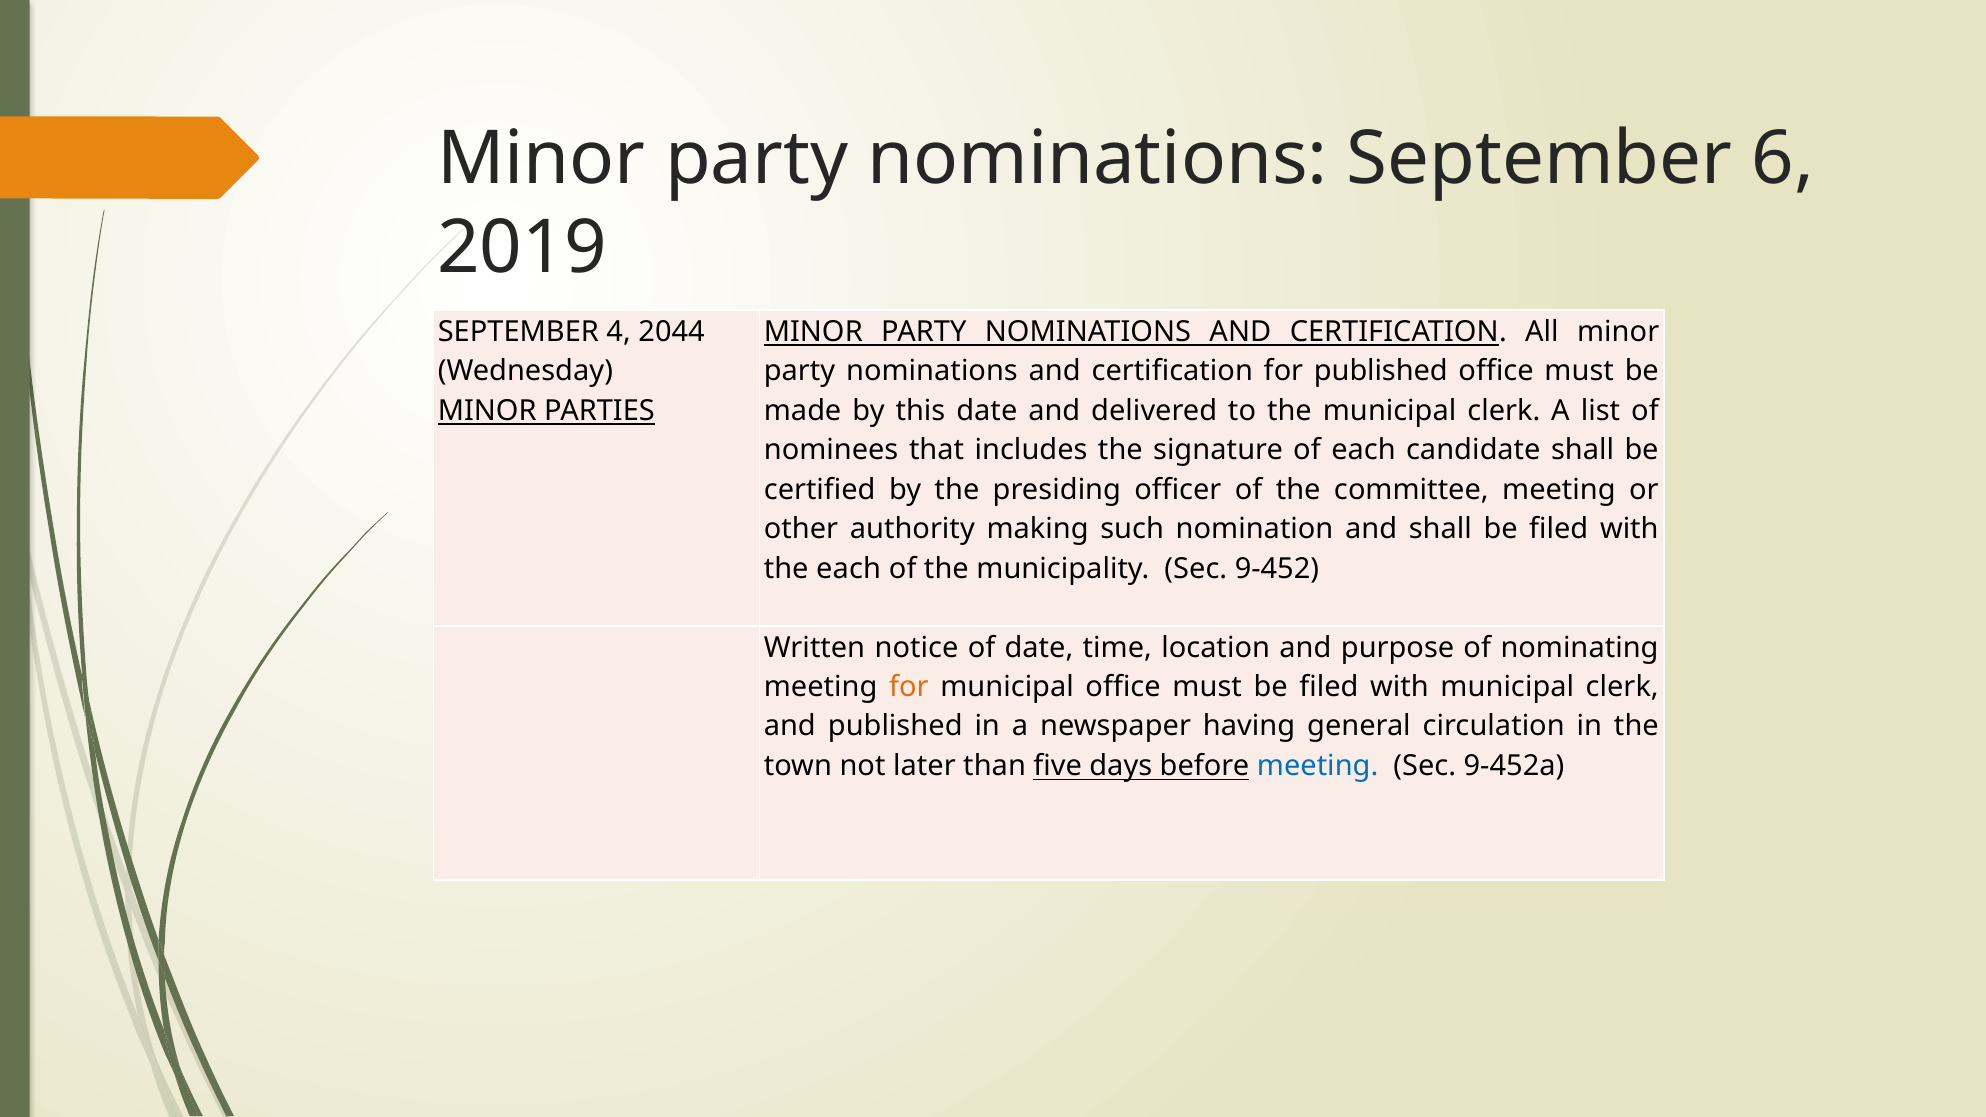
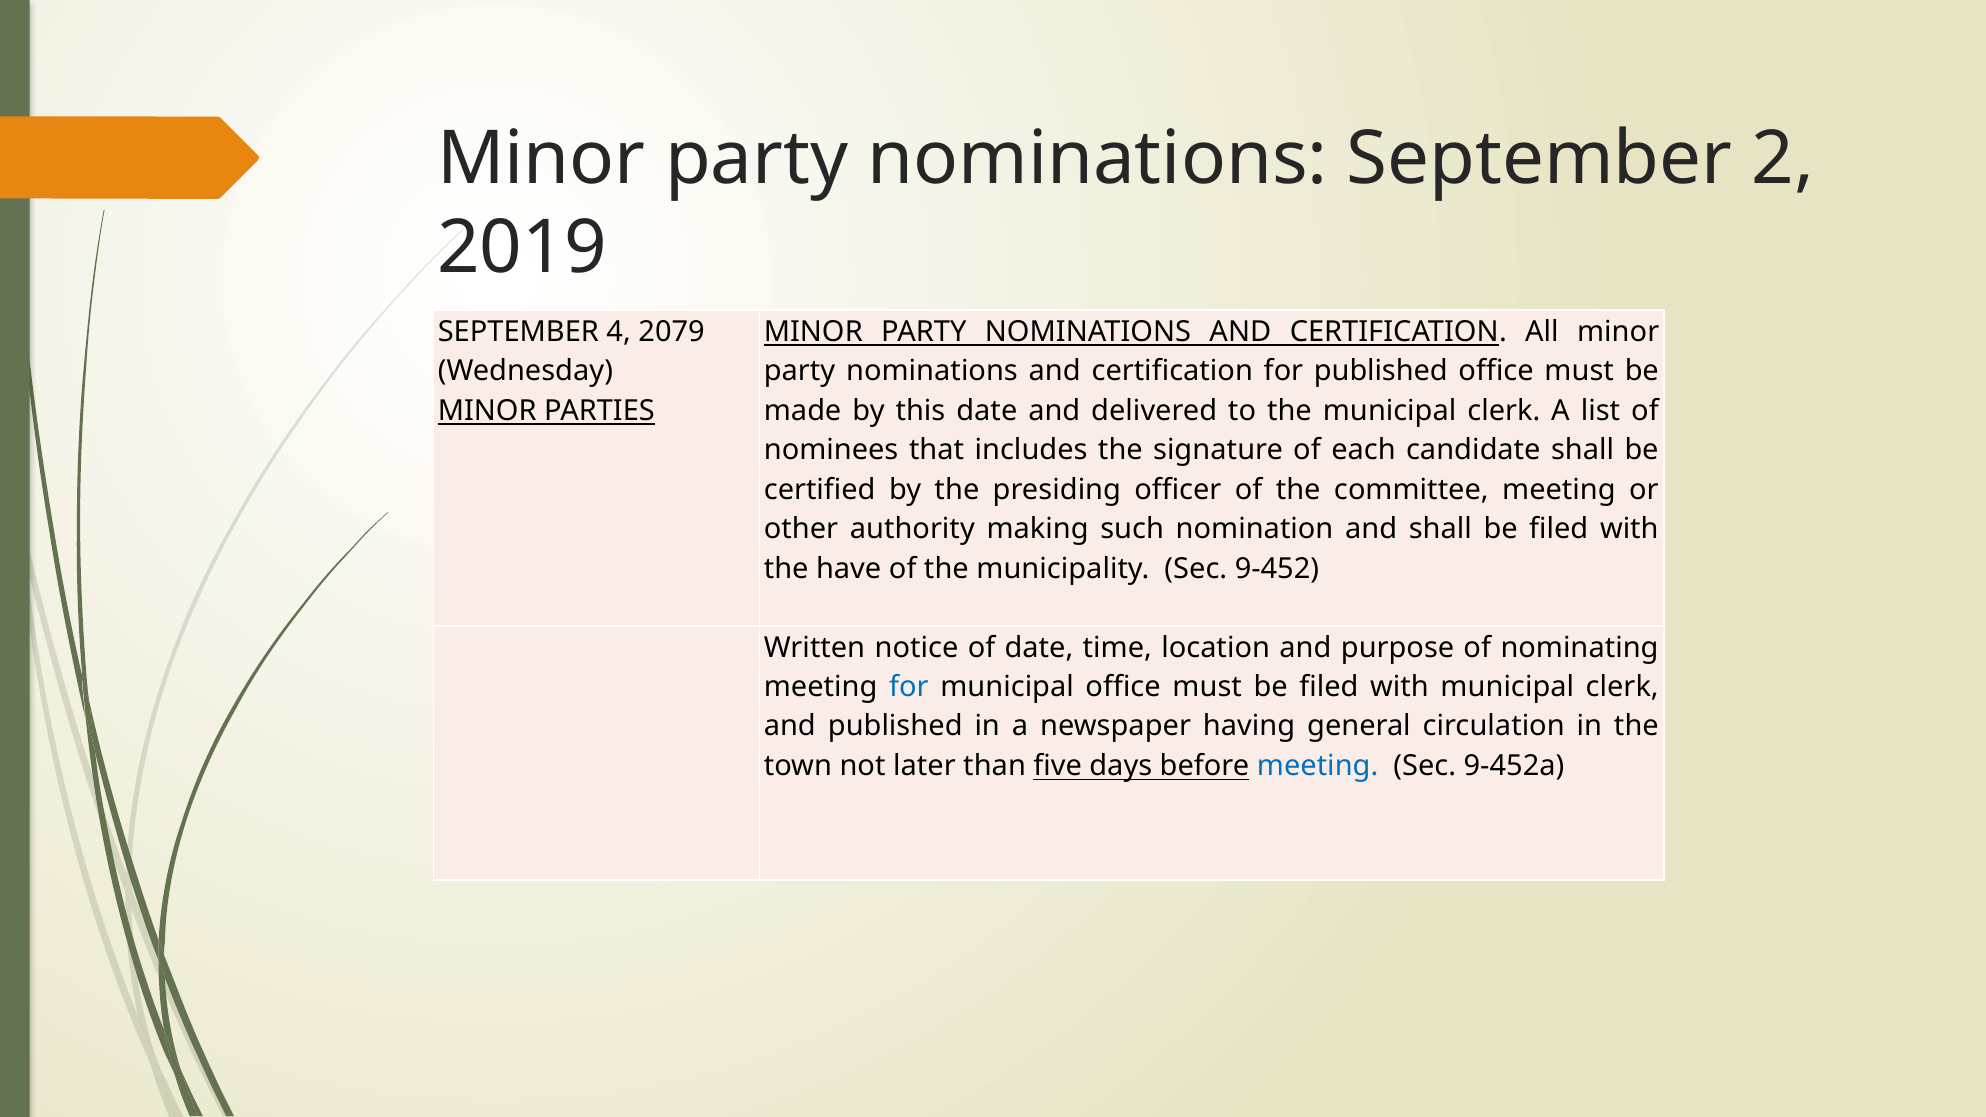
6: 6 -> 2 (1783, 159)
2044: 2044 -> 2079 (672, 332)
the each: each -> have (849, 569)
for colour: orange -> blue (909, 687)
